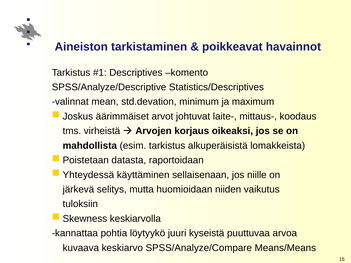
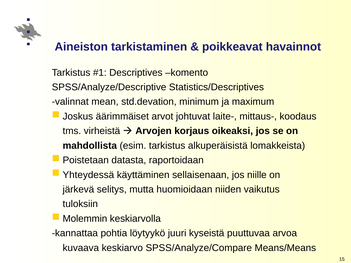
Skewness: Skewness -> Molemmin (85, 219)
